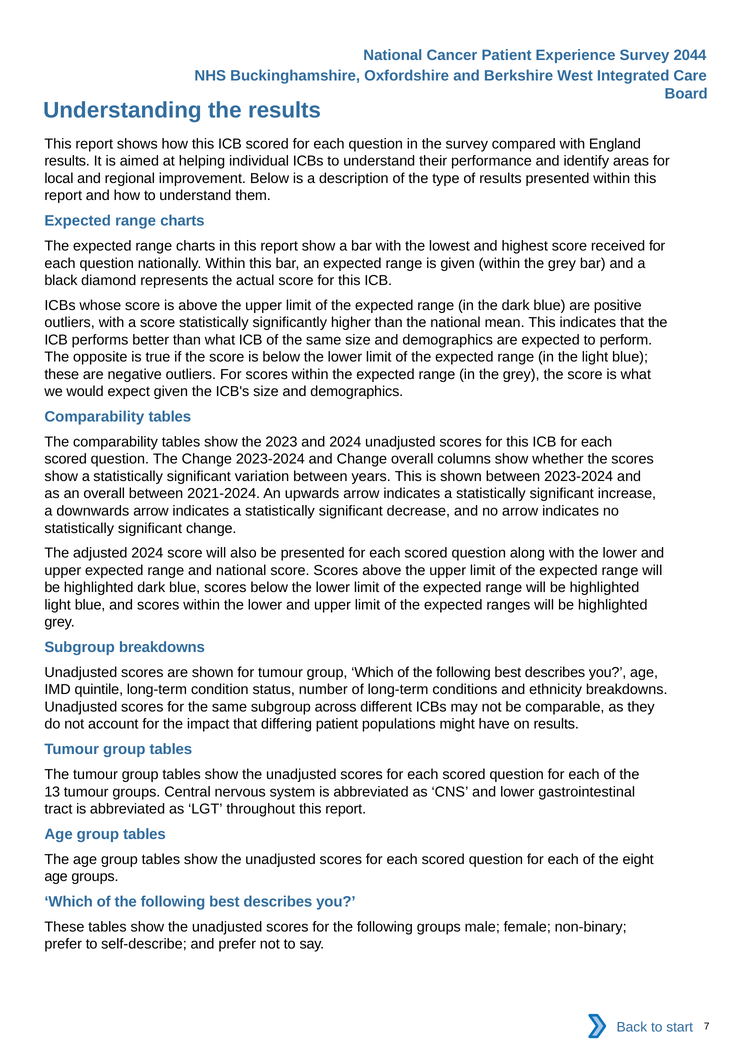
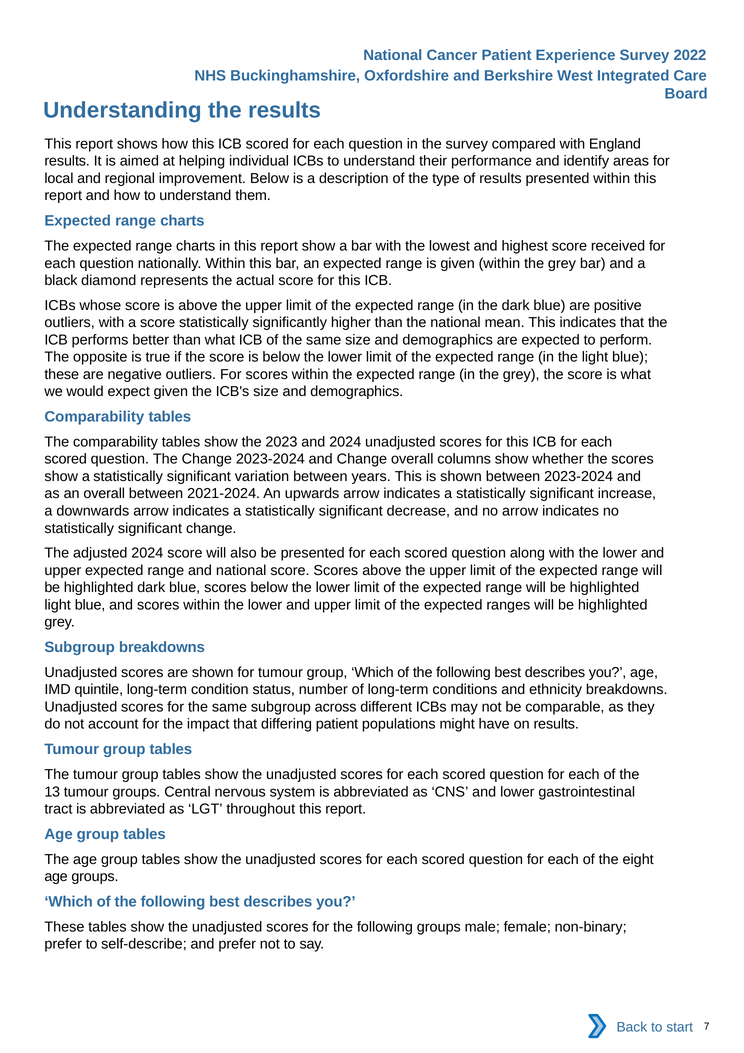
2044: 2044 -> 2022 (690, 55)
